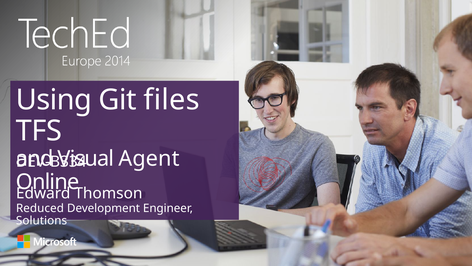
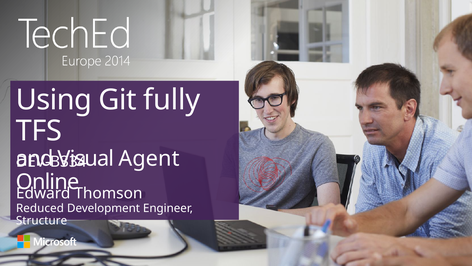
files: files -> fully (172, 100)
Solutions: Solutions -> Structure (42, 220)
